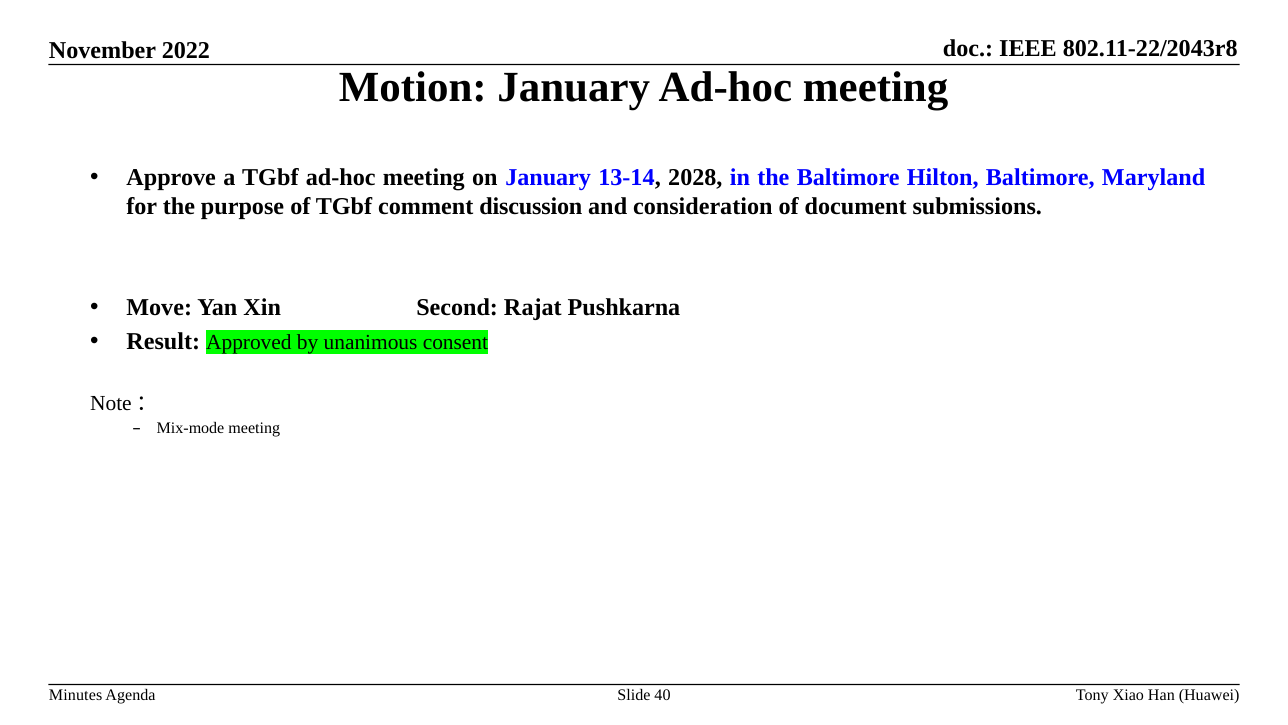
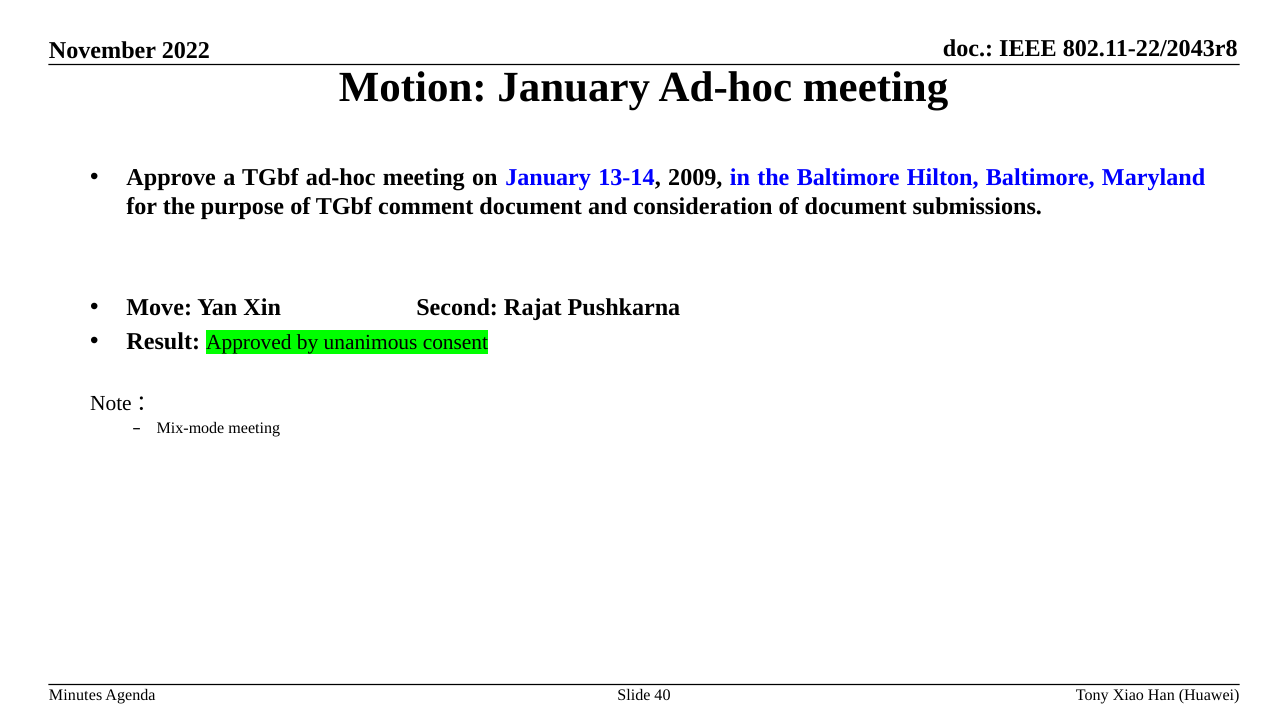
2028: 2028 -> 2009 (695, 177)
comment discussion: discussion -> document (531, 206)
